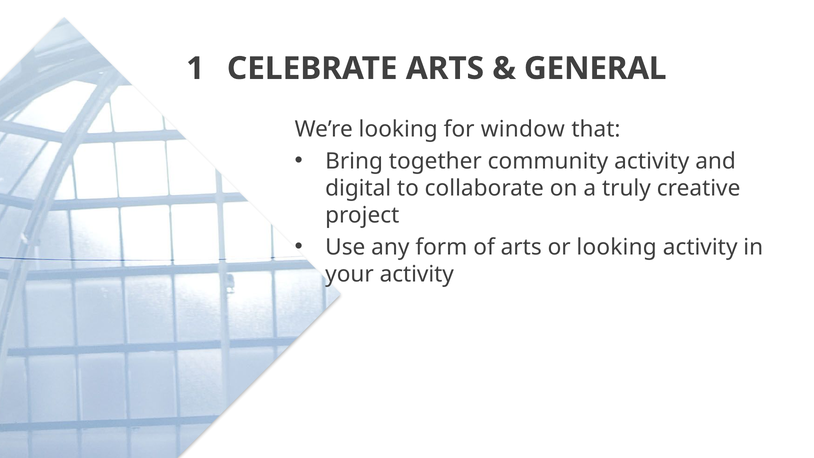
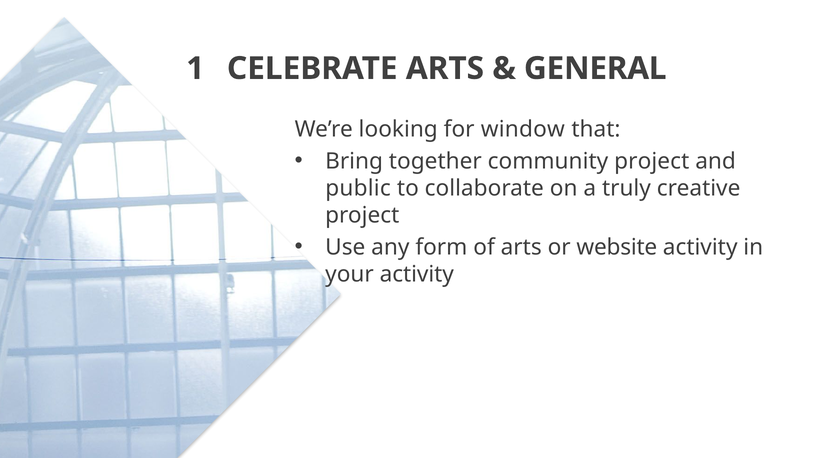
community activity: activity -> project (652, 161)
digital: digital -> public (358, 188)
or looking: looking -> website (617, 247)
